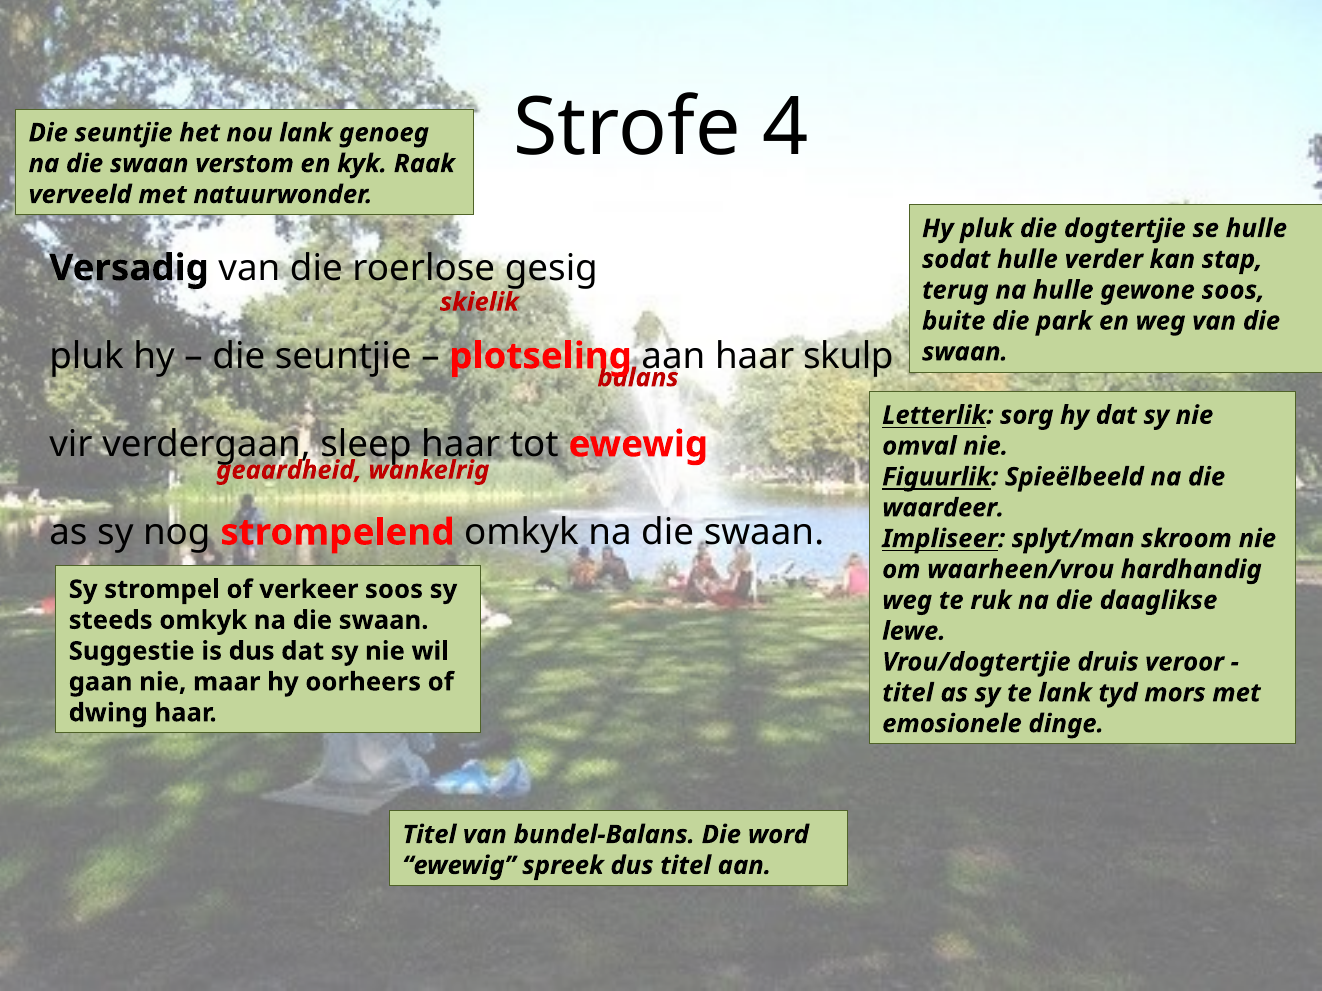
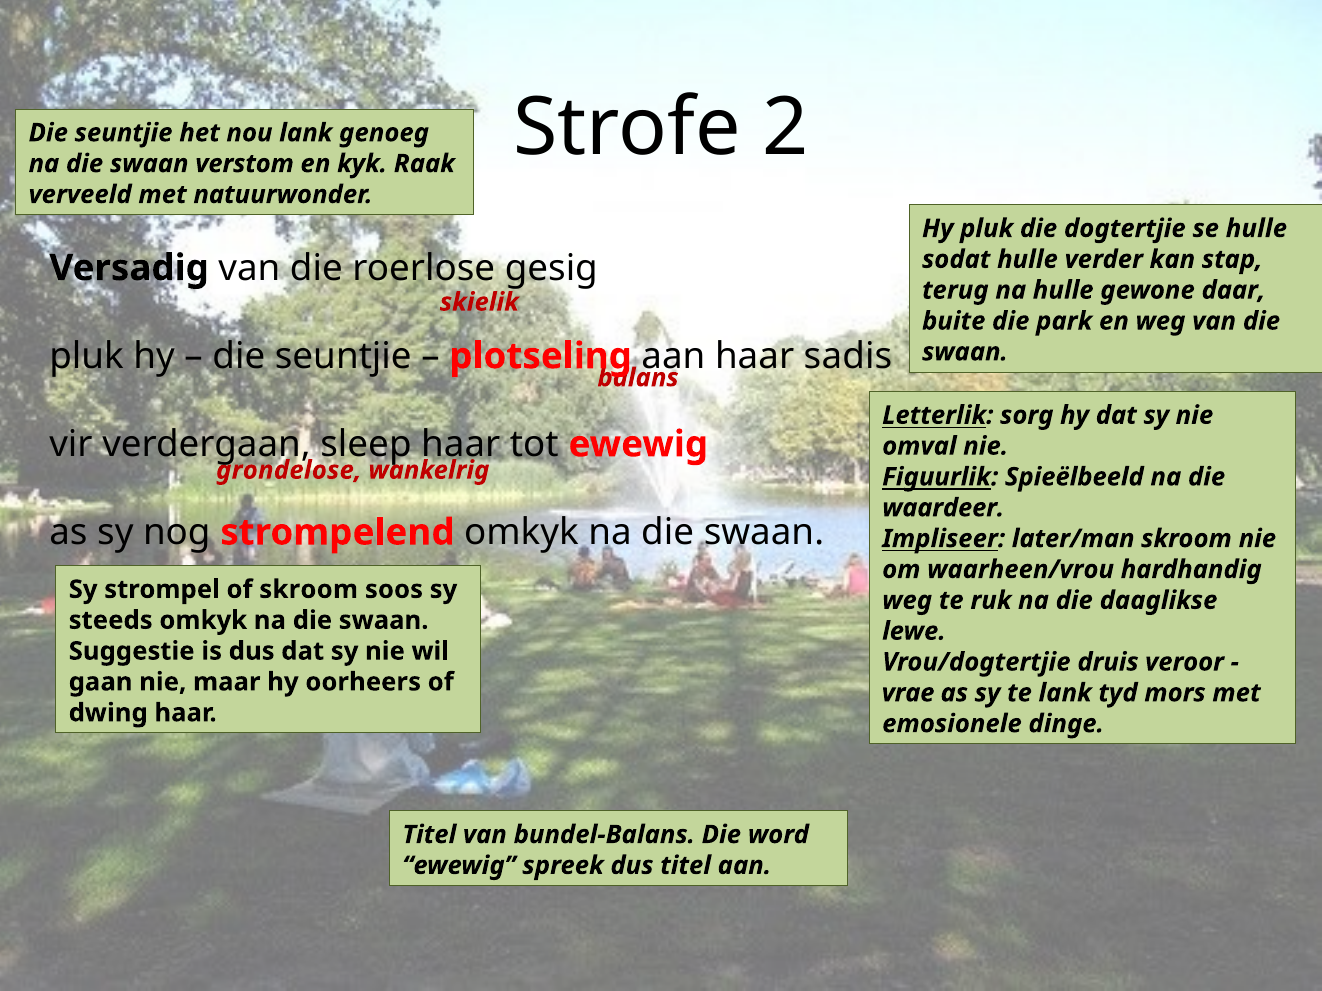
4: 4 -> 2 (785, 128)
gewone soos: soos -> daar (1233, 290)
skulp: skulp -> sadis (848, 356)
geaardheid: geaardheid -> grondelose (289, 471)
splyt/man: splyt/man -> later/man (1073, 539)
of verkeer: verkeer -> skroom (309, 590)
titel: titel -> vrae (908, 693)
